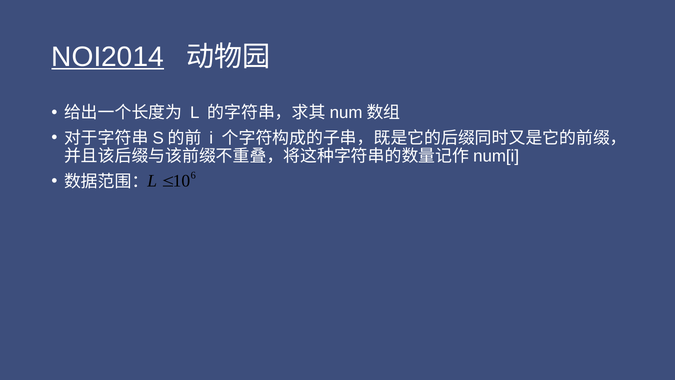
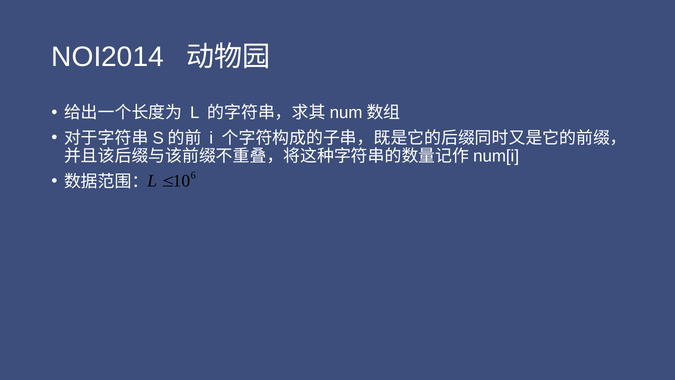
NOI2014 underline: present -> none (108, 57)
